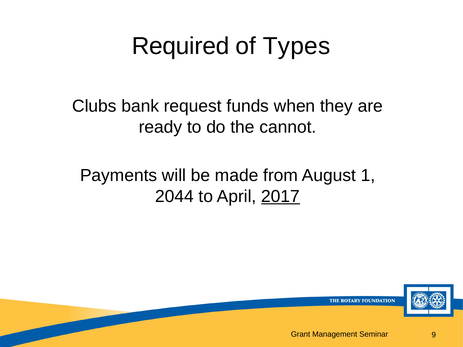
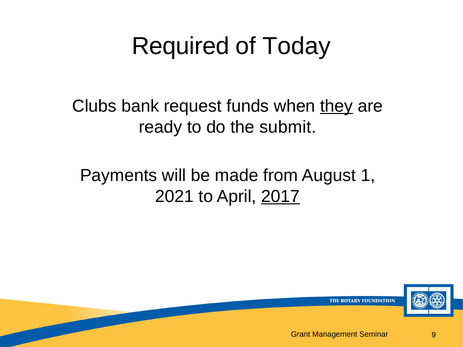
Types: Types -> Today (297, 46)
they underline: none -> present (337, 106)
cannot: cannot -> submit (288, 127)
2044: 2044 -> 2021 (175, 197)
